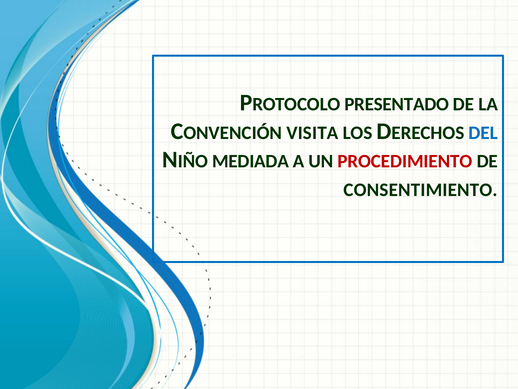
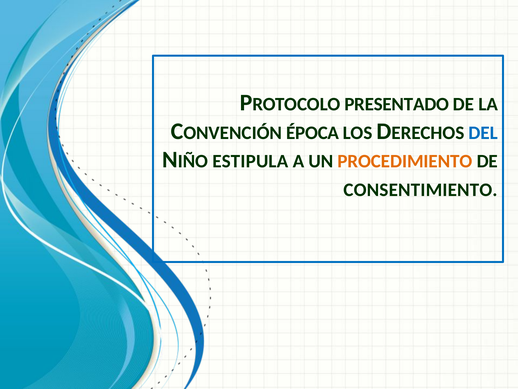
VISITA: VISITA -> ÉPOCA (313, 133)
MEDIADA: MEDIADA -> ESTIPULA (250, 161)
PROCEDIMIENTO colour: red -> orange (405, 161)
